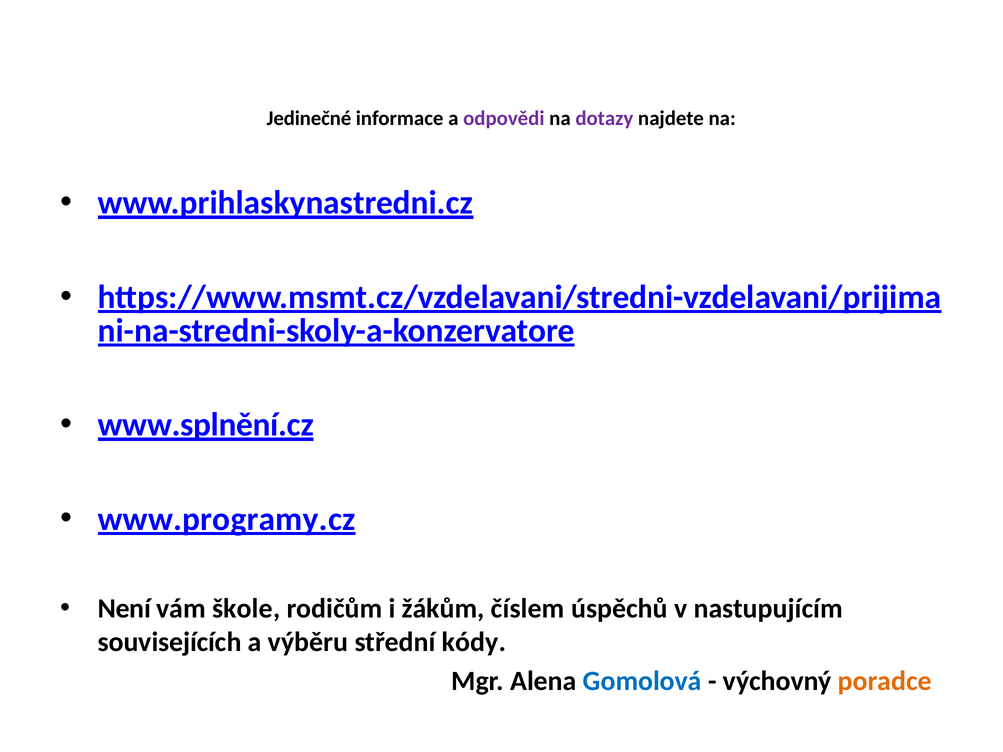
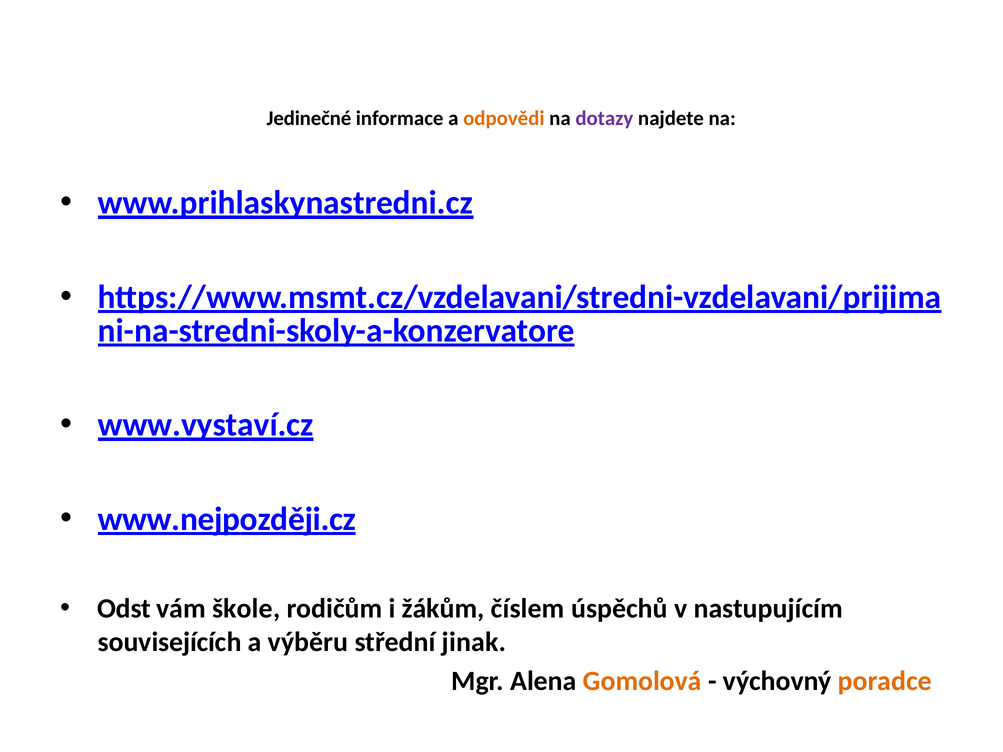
odpovědi colour: purple -> orange (504, 119)
www.splnění.cz: www.splnění.cz -> www.vystaví.cz (206, 425)
www.programy.cz: www.programy.cz -> www.nejpozději.cz (227, 519)
Není: Není -> Odst (124, 609)
kódy: kódy -> jinak (474, 642)
Gomolová colour: blue -> orange (642, 681)
